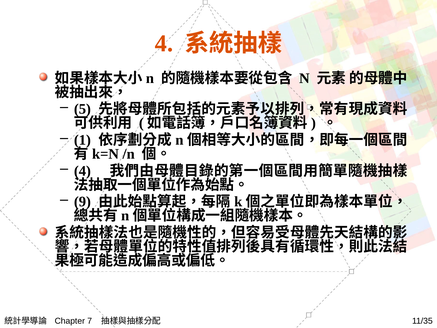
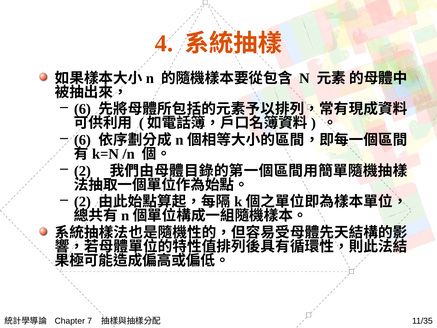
5: 5 -> 6 (82, 109)
1: 1 -> 6 (82, 140)
4: 4 -> 2 (82, 171)
9: 9 -> 2 (82, 202)
